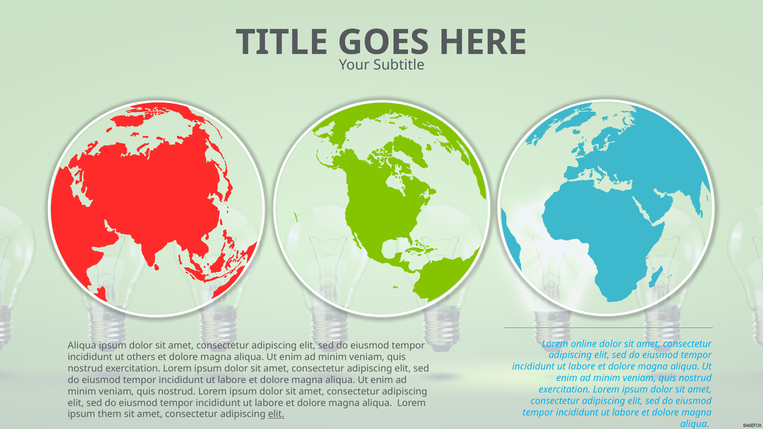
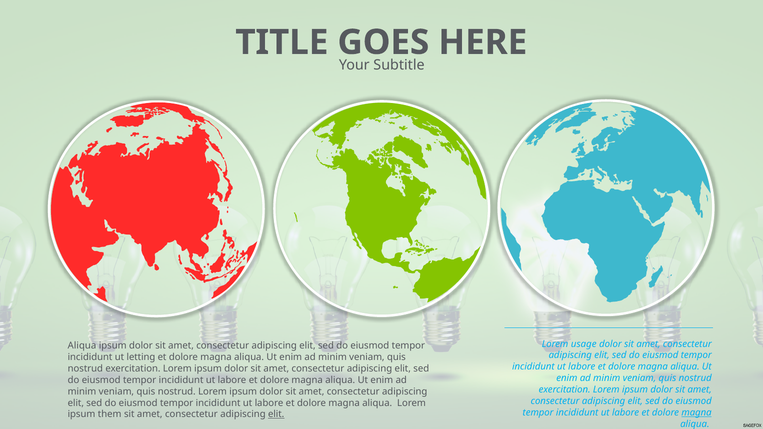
online: online -> usage (584, 344)
others: others -> letting (141, 357)
magna underline: none -> present (697, 413)
